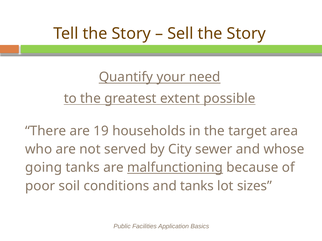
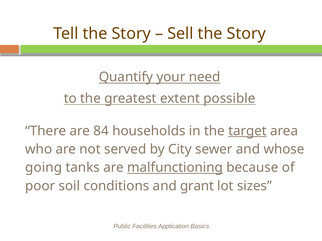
19: 19 -> 84 (101, 131)
target underline: none -> present (248, 131)
and tanks: tanks -> grant (197, 186)
